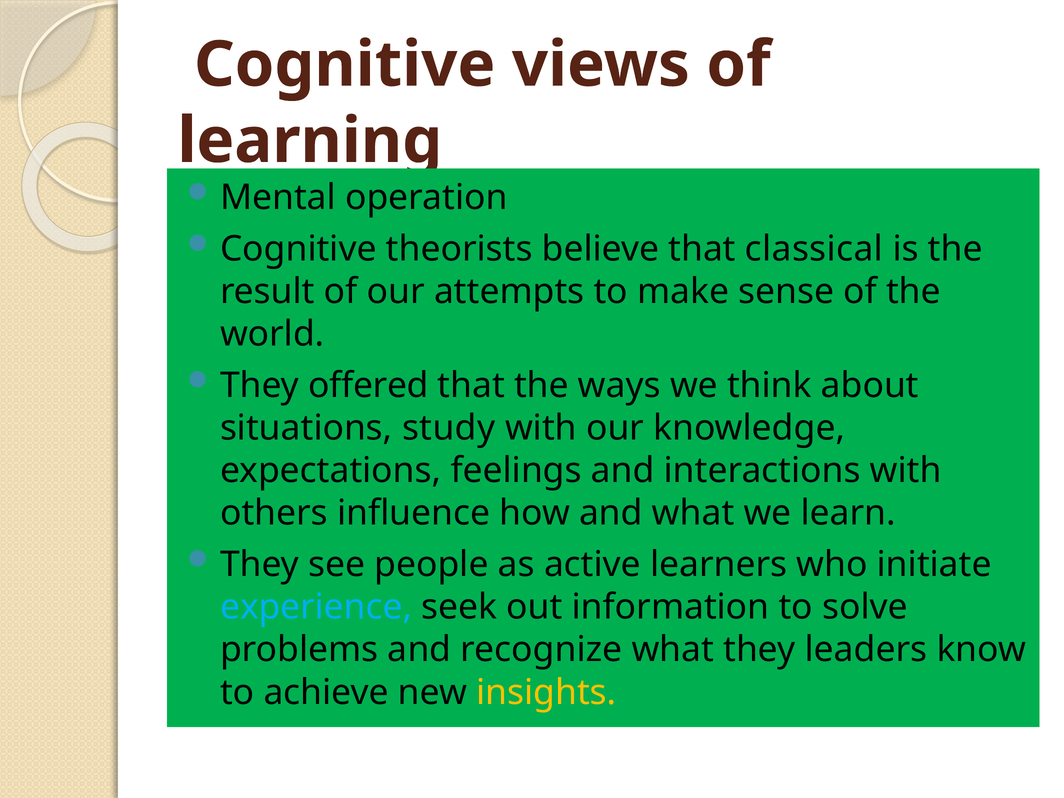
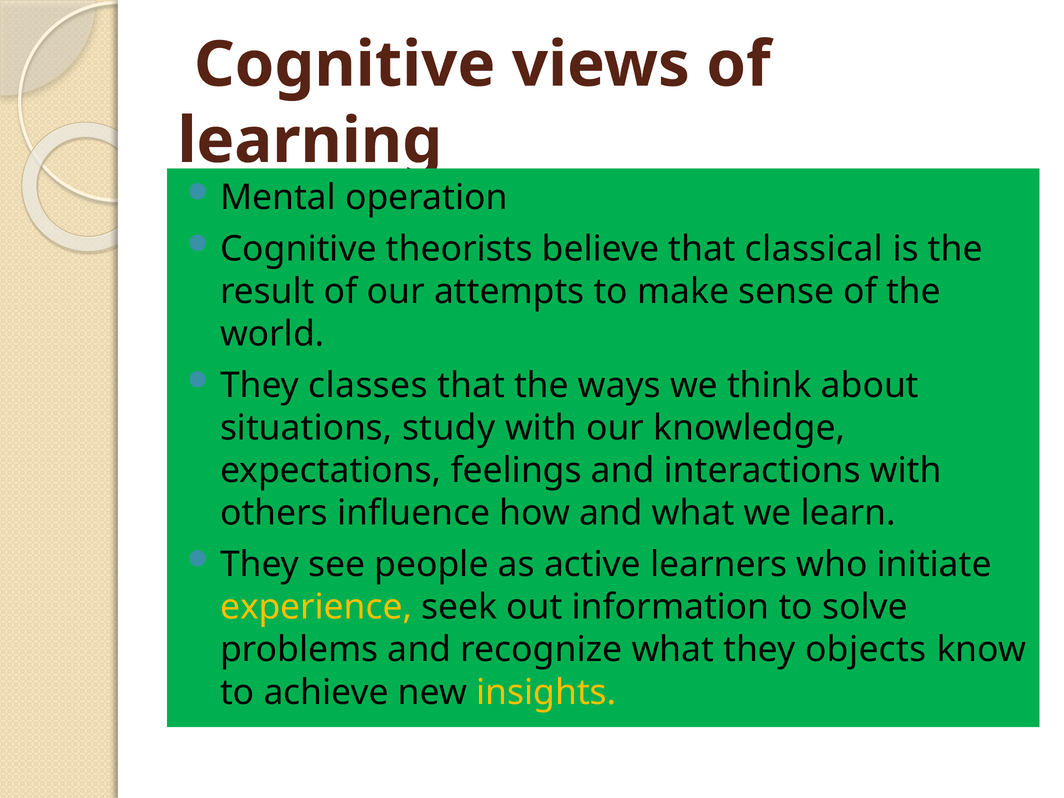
offered: offered -> classes (368, 385)
experience colour: light blue -> yellow (316, 607)
leaders: leaders -> objects (866, 650)
